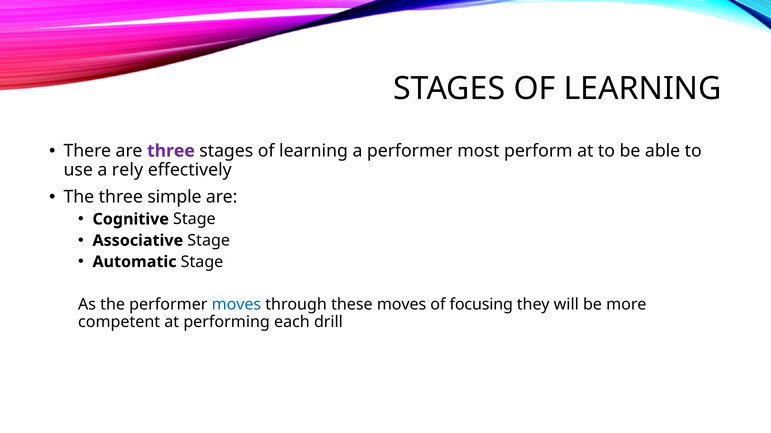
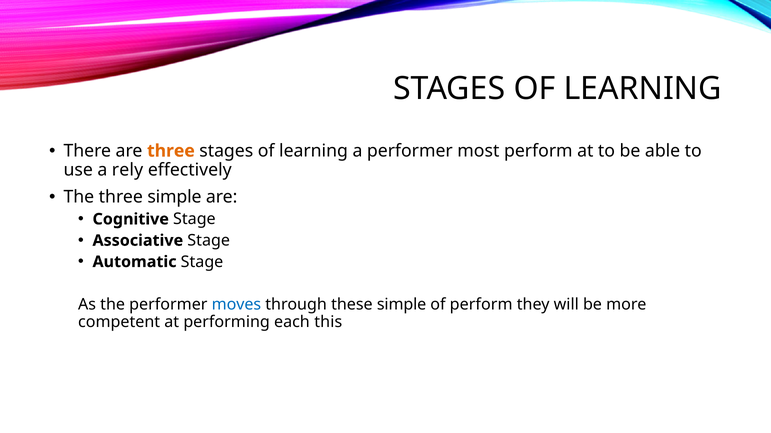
three colour: purple -> orange (171, 151)
these moves: moves -> simple (402, 305)
of focusing: focusing -> perform (481, 305)
drill: drill -> this (328, 322)
